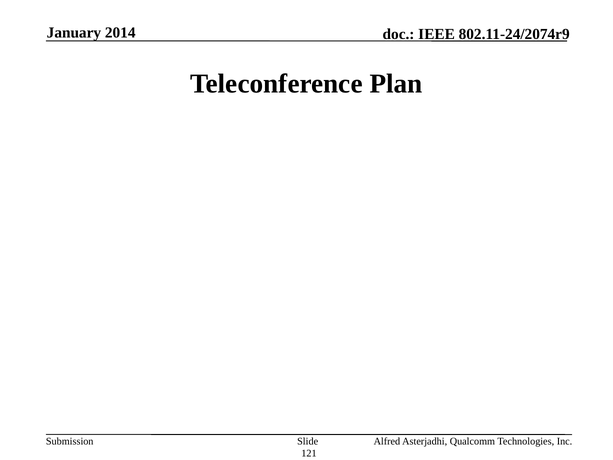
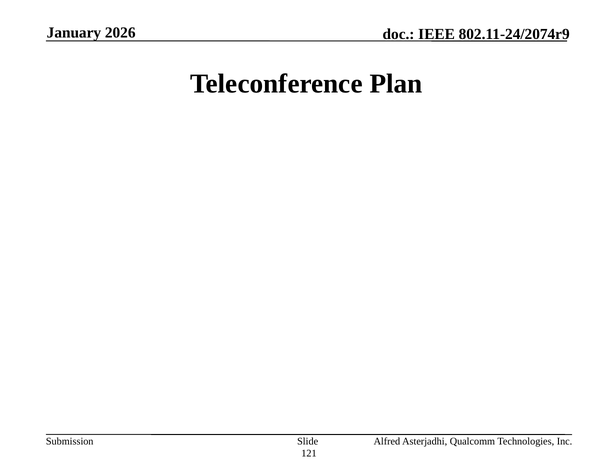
2014: 2014 -> 2026 (120, 32)
